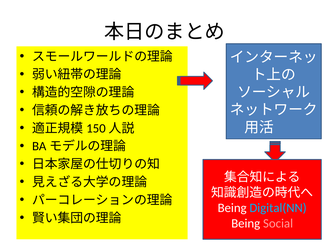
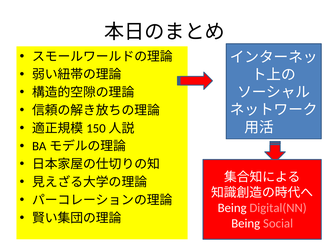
Digital(NN colour: light blue -> pink (278, 208)
